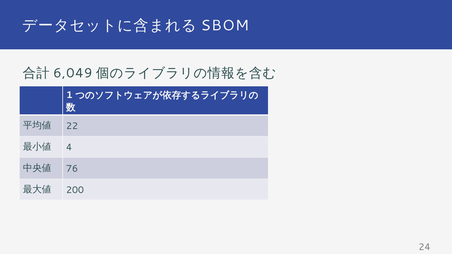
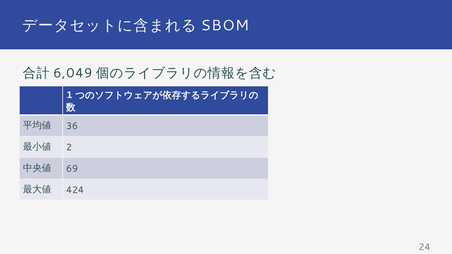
22: 22 -> 36 (72, 126)
4: 4 -> 2 (69, 147)
76: 76 -> 69 (72, 169)
200: 200 -> 424 (75, 190)
